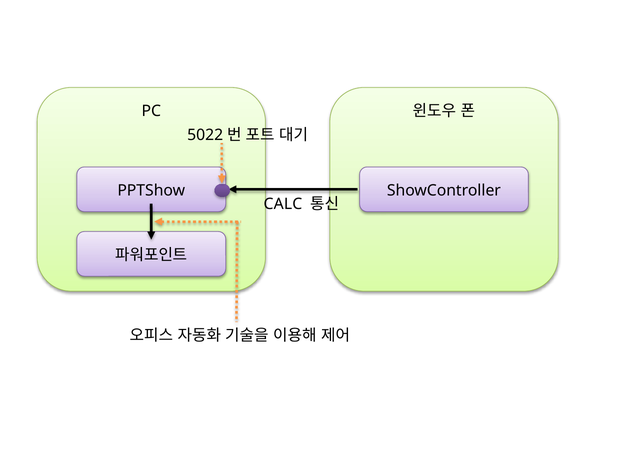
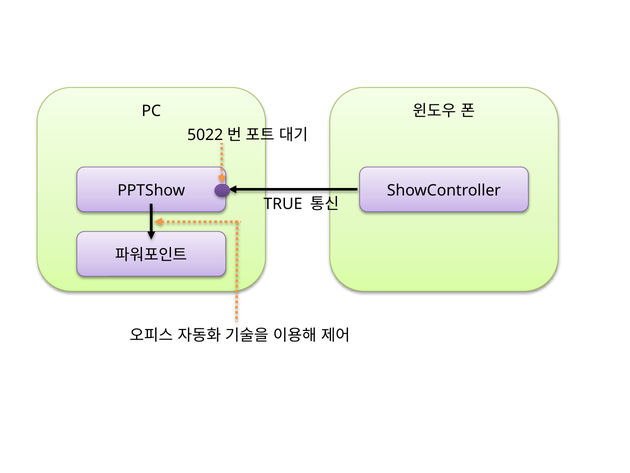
CALC: CALC -> TRUE (283, 204)
